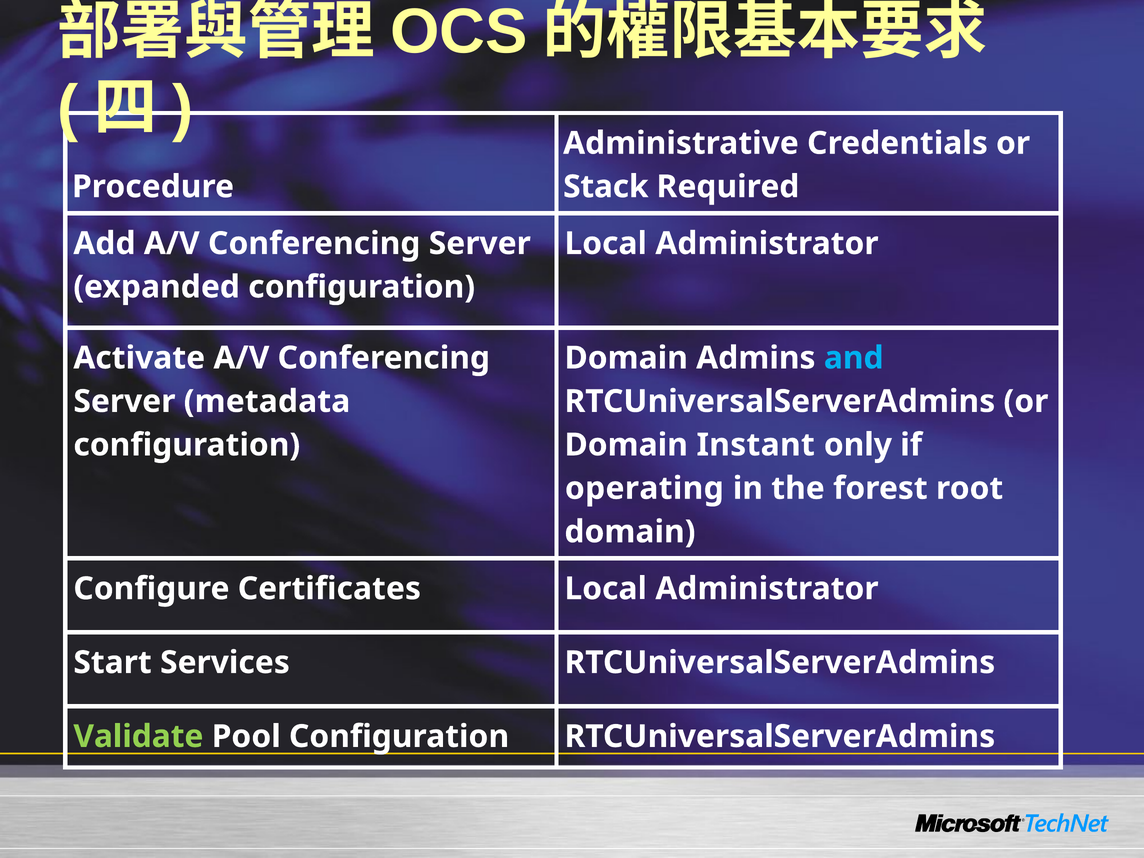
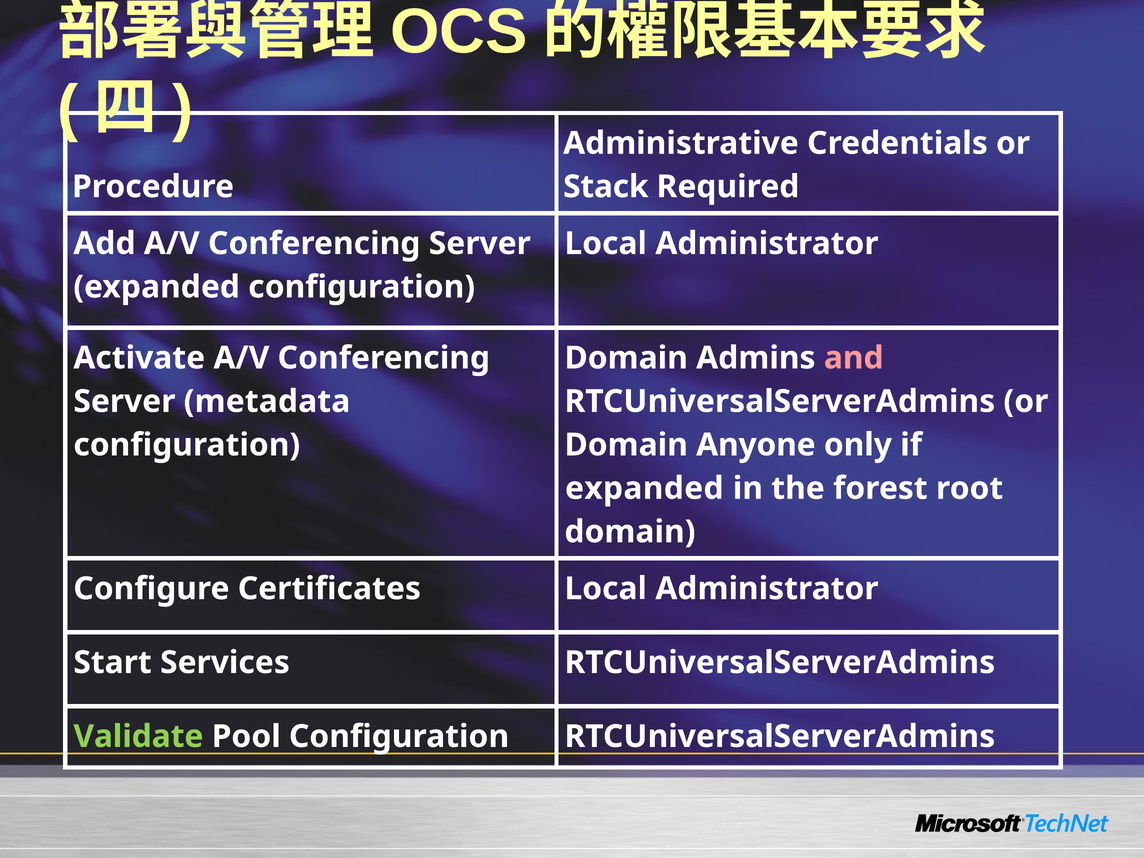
and colour: light blue -> pink (854, 358)
Instant: Instant -> Anyone (756, 445)
operating: operating -> expanded (644, 488)
